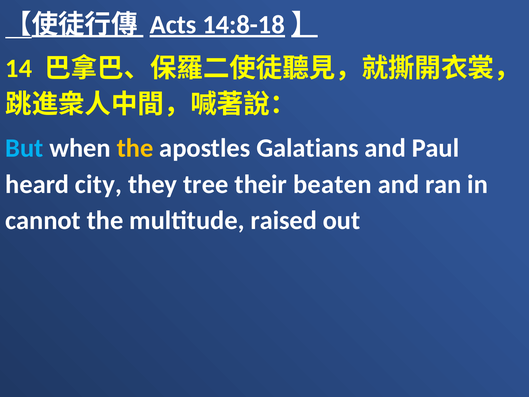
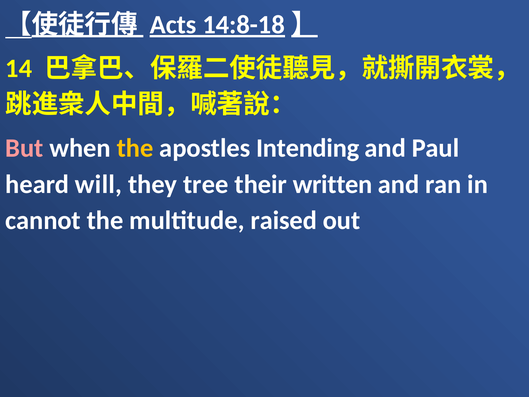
But colour: light blue -> pink (24, 148)
Galatians: Galatians -> Intending (308, 148)
city: city -> will (98, 184)
beaten: beaten -> written (333, 184)
